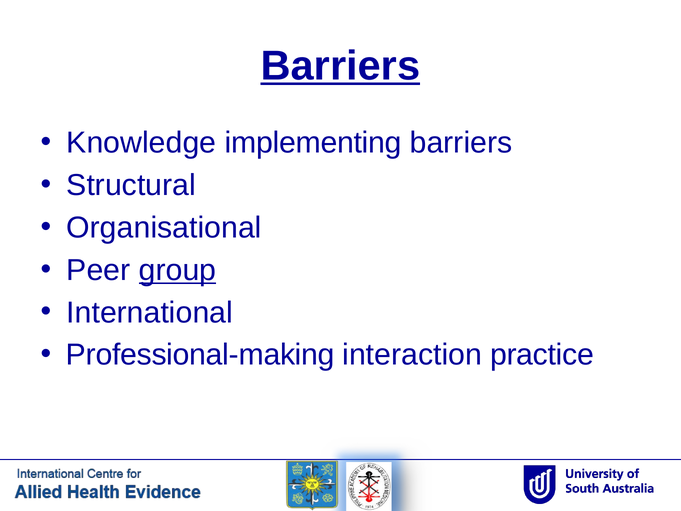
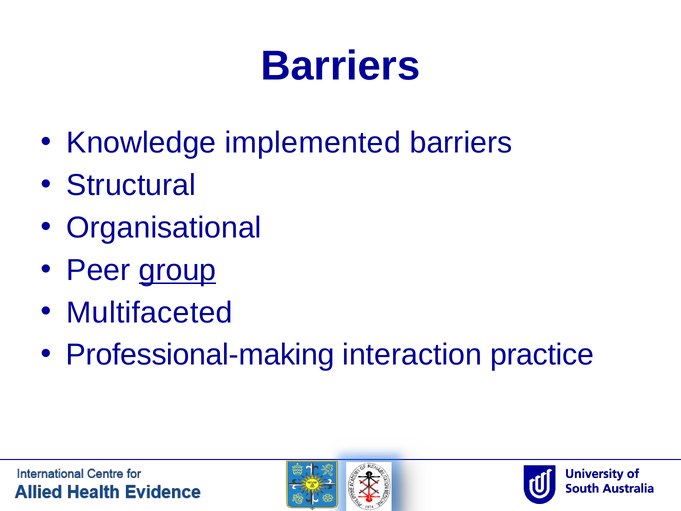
Barriers underline: present -> none (340, 66)
implementing: implementing -> implemented (313, 143)
International: International -> Multifaceted (150, 312)
